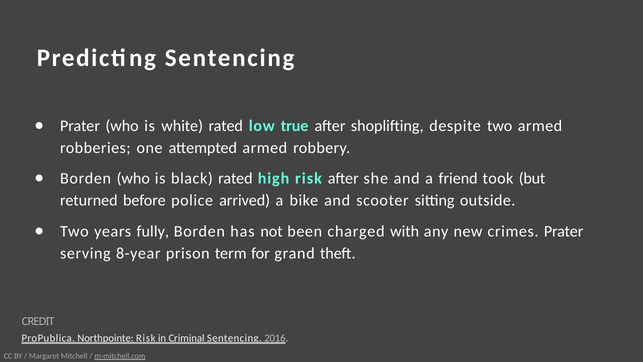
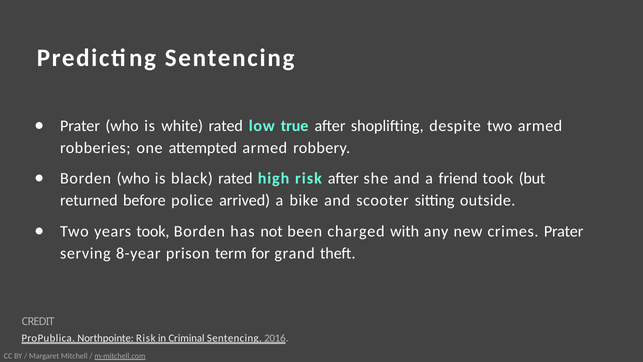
years fully: fully -> took (153, 231)
